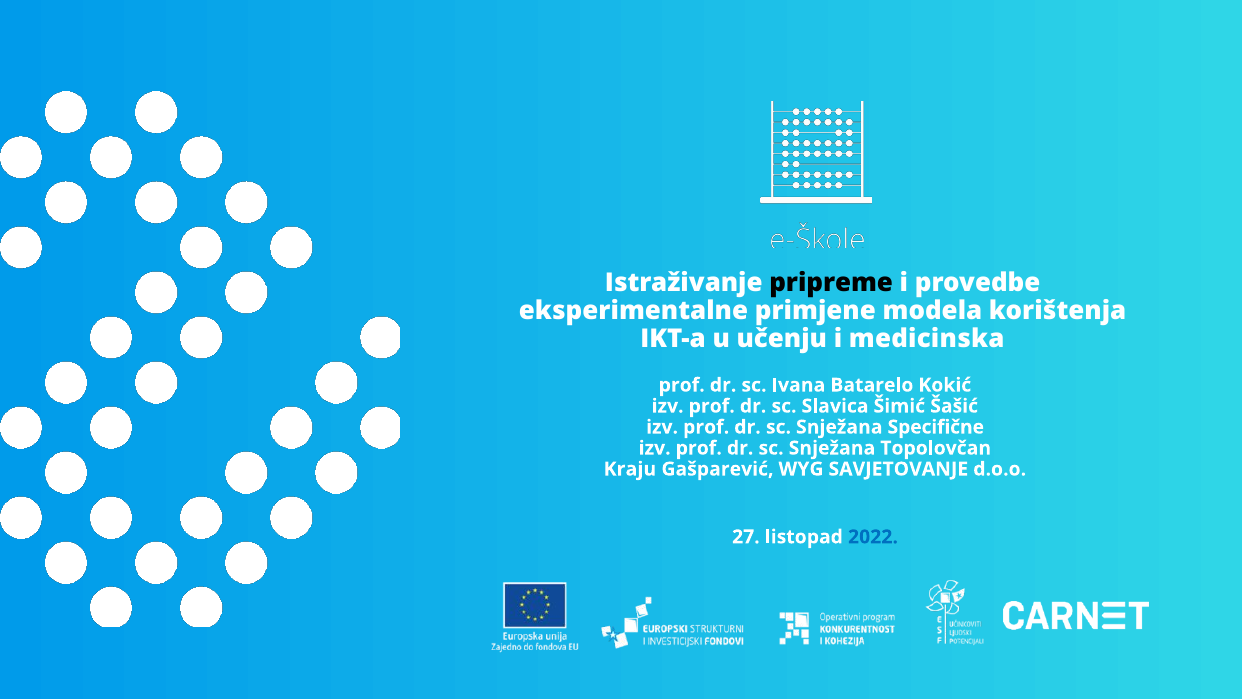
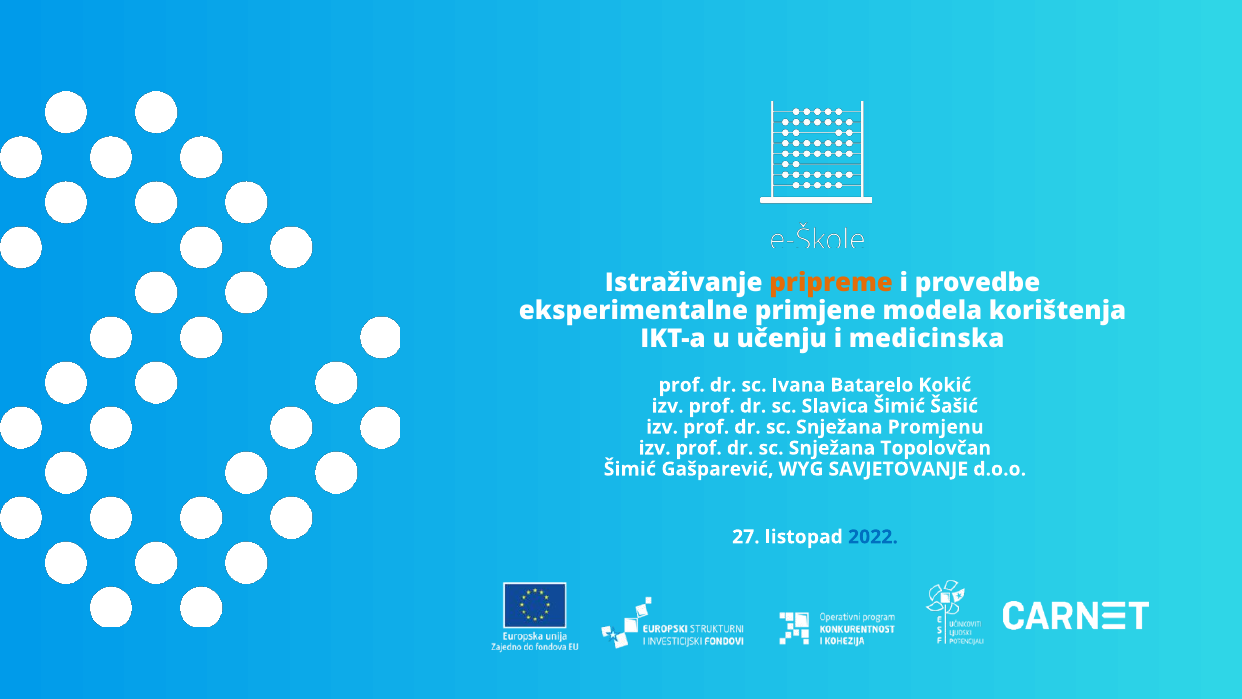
pripreme colour: black -> orange (831, 283)
Specifične: Specifične -> Promjenu (936, 427)
Kraju: Kraju -> Šimić (630, 469)
